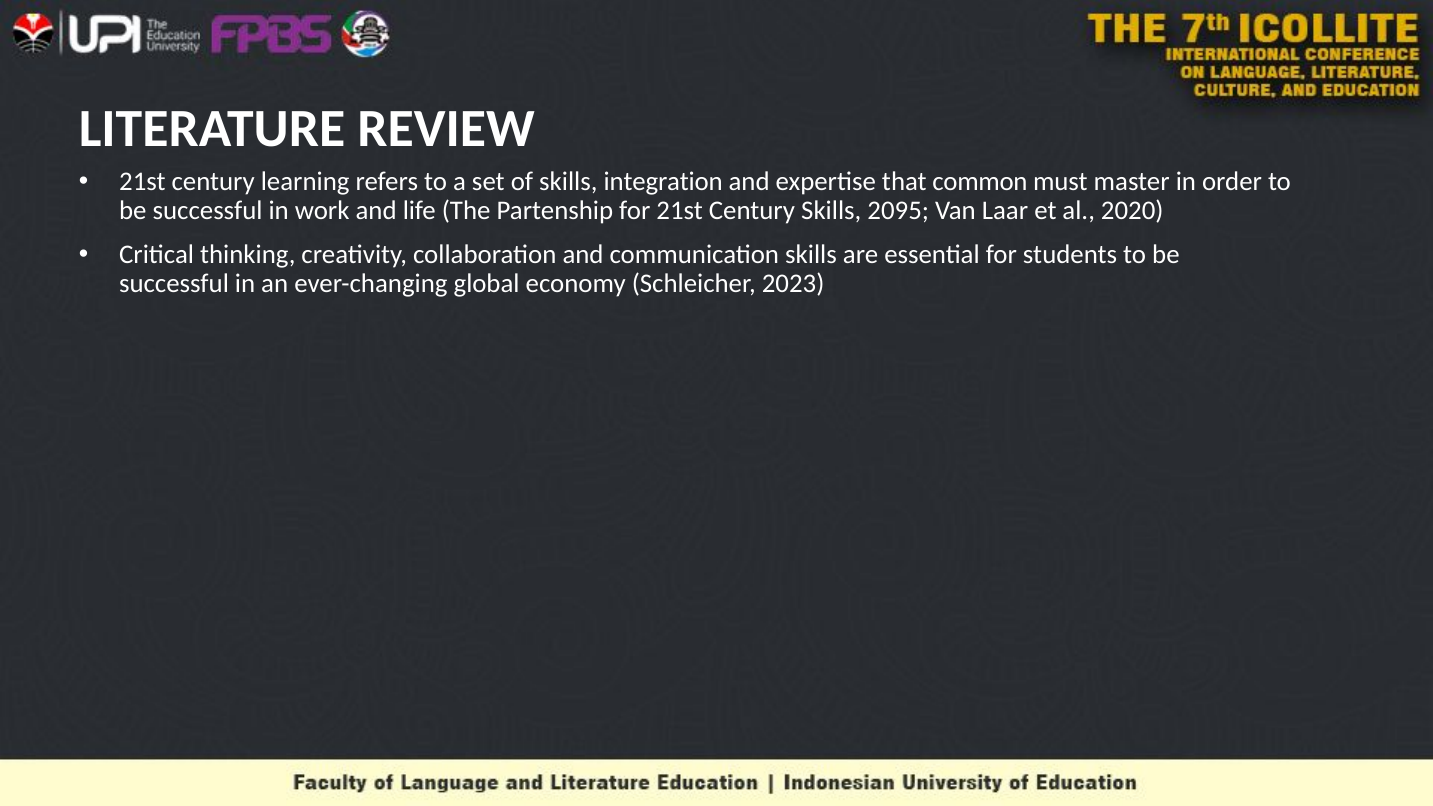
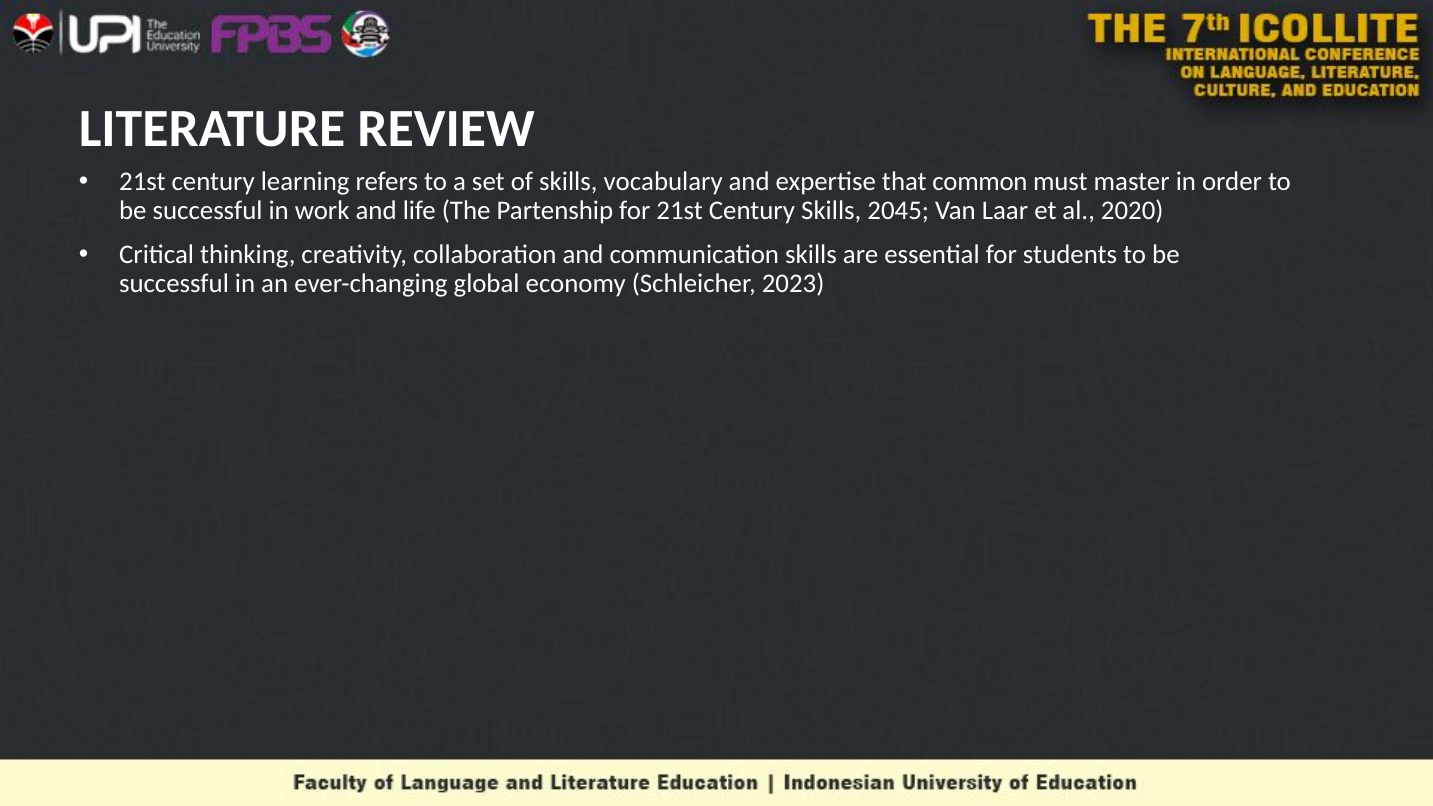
integration: integration -> vocabulary (663, 182)
2095: 2095 -> 2045 (898, 211)
